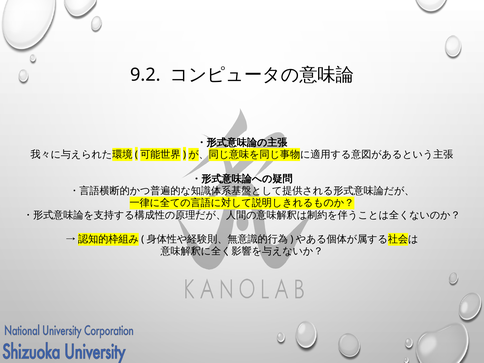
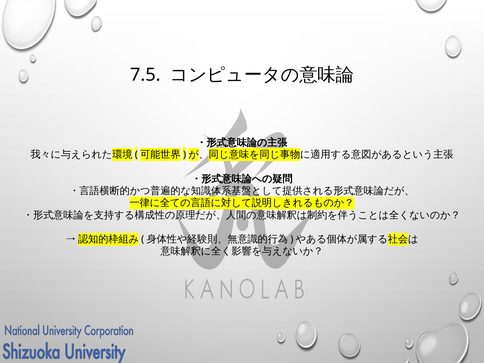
9.2: 9.2 -> 7.5 (145, 75)
